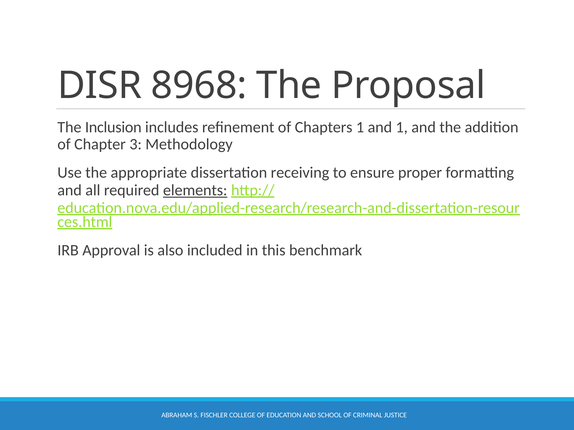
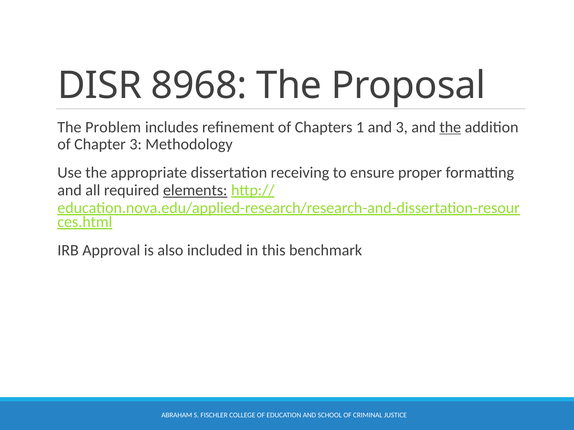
Inclusion: Inclusion -> Problem (113, 127)
and 1: 1 -> 3 (402, 127)
the underline: none -> present (450, 127)
